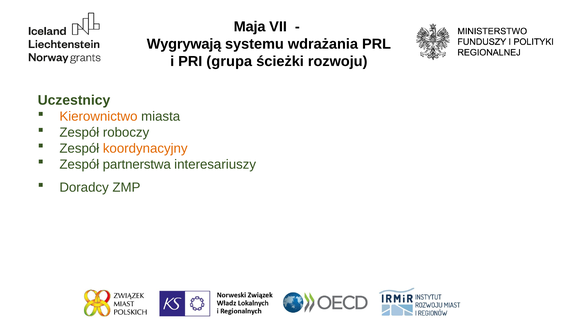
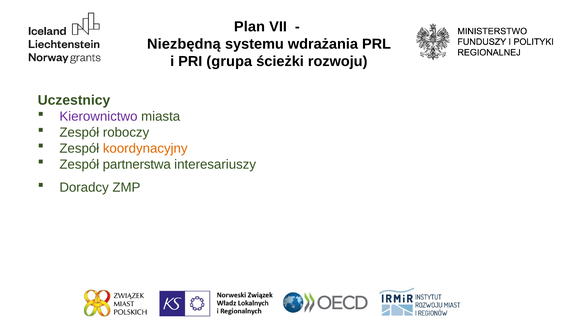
Maja: Maja -> Plan (249, 27)
Wygrywają: Wygrywają -> Niezbędną (184, 44)
Kierownictwo colour: orange -> purple (98, 117)
